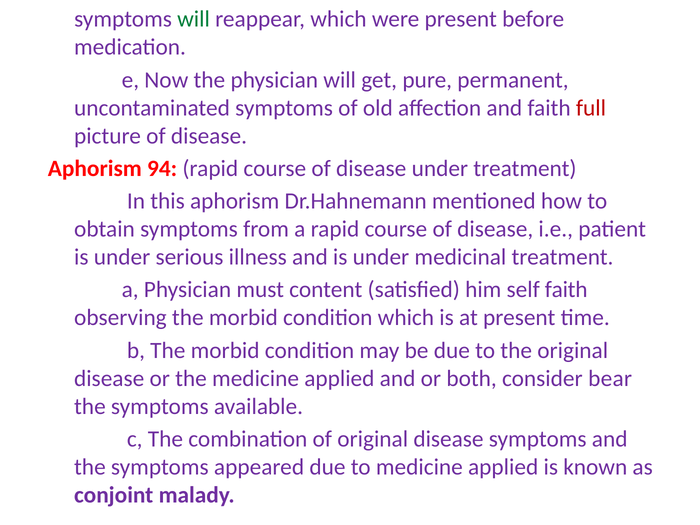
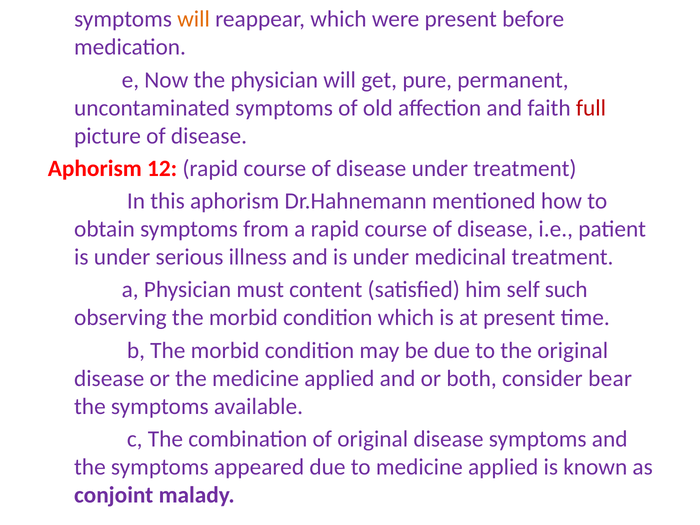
will colour: green -> orange (194, 19)
94: 94 -> 12 (162, 168)
self faith: faith -> such (566, 290)
